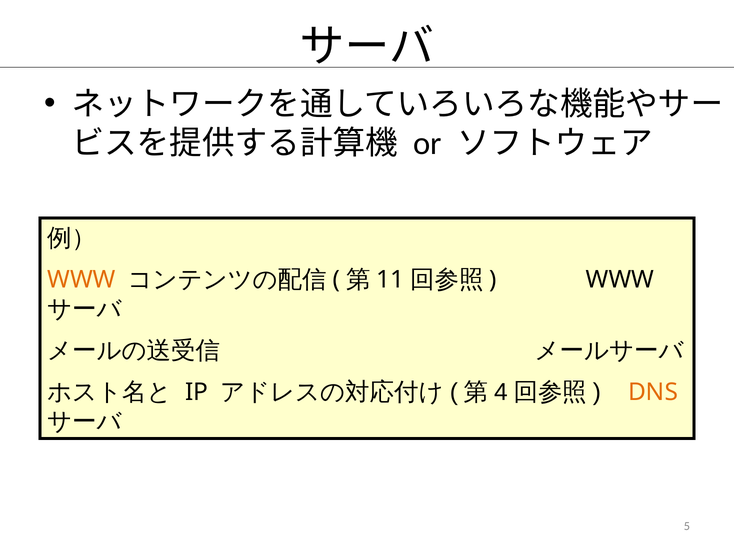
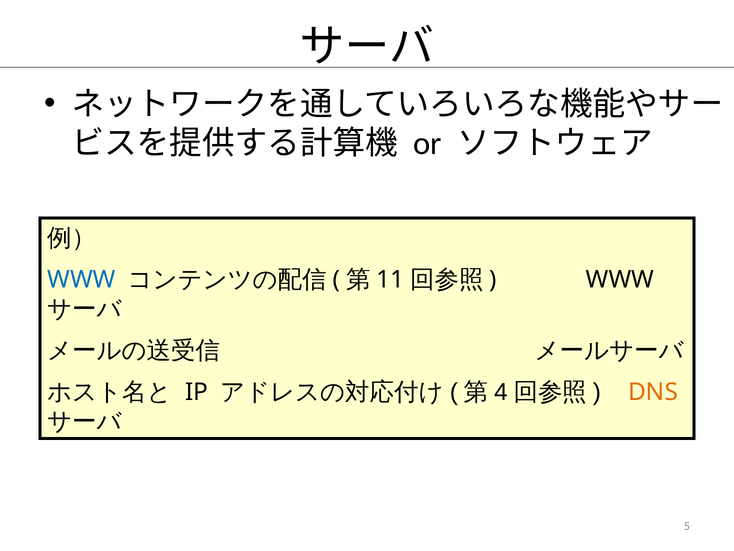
WWW colour: orange -> blue (81, 280)
